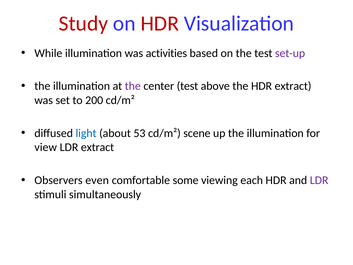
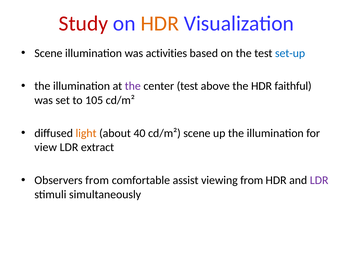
HDR colour: red -> orange (160, 24)
While: While -> Scene (48, 53)
set-up colour: purple -> blue (290, 53)
HDR extract: extract -> faithful (293, 86)
200: 200 -> 105 (94, 100)
light colour: blue -> orange (86, 133)
53: 53 -> 40 (139, 133)
Observers even: even -> from (97, 180)
some: some -> assist (186, 180)
viewing each: each -> from (252, 180)
